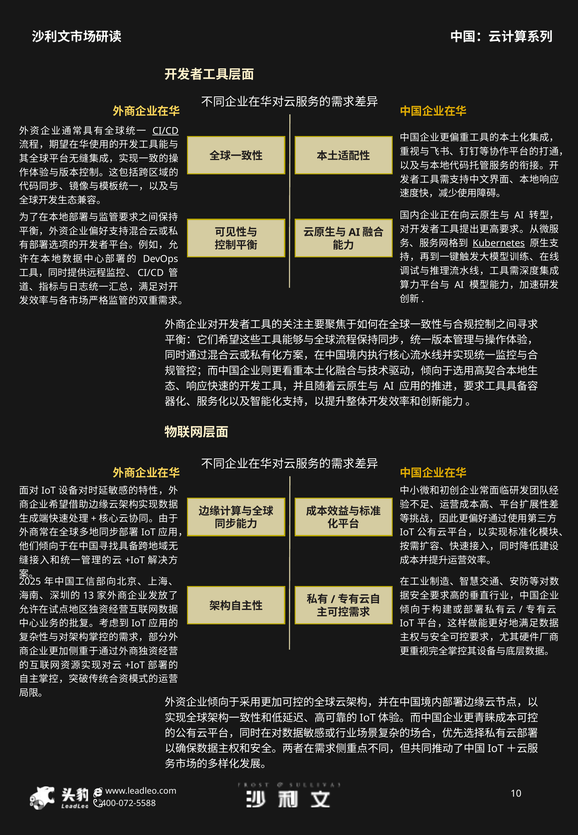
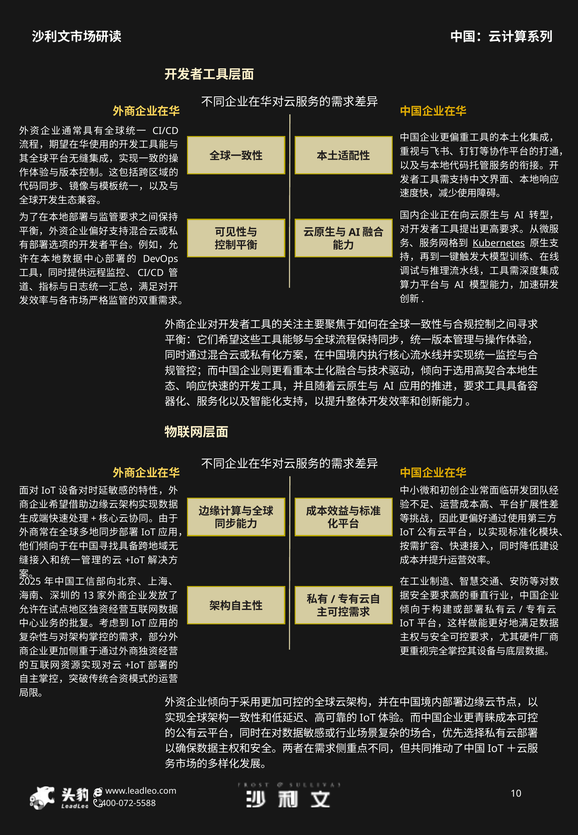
CI/CD underline: present -> none (166, 131)
